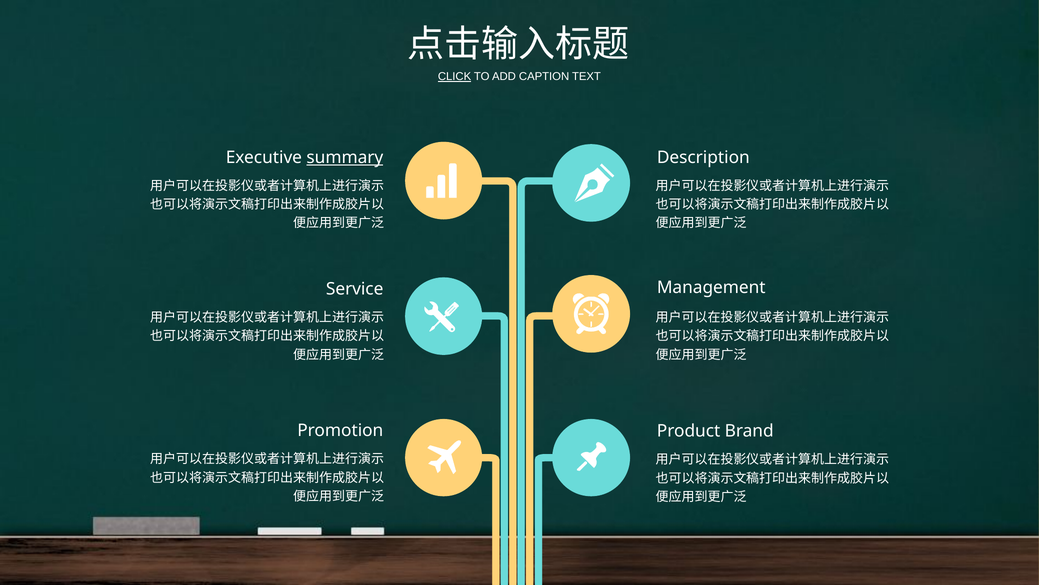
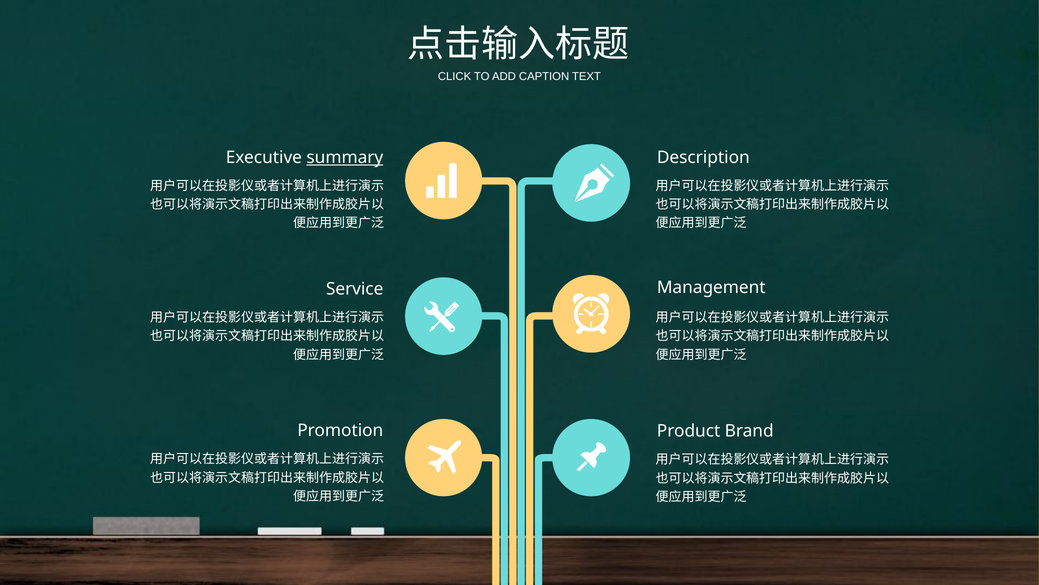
CLICK underline: present -> none (455, 77)
